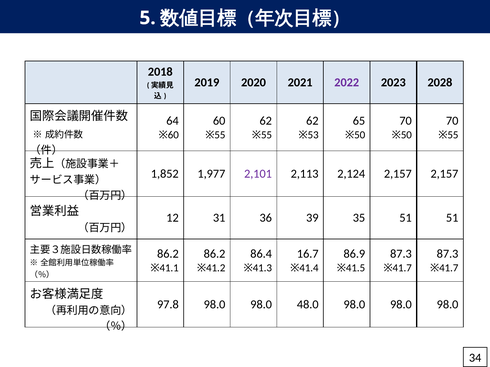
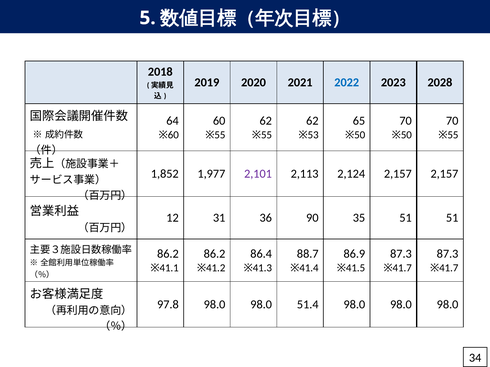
2022 colour: purple -> blue (347, 83)
39: 39 -> 90 (312, 218)
16.7: 16.7 -> 88.7 (308, 254)
48.0: 48.0 -> 51.4 (308, 305)
